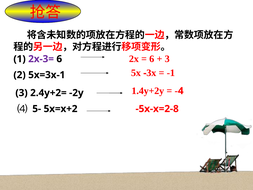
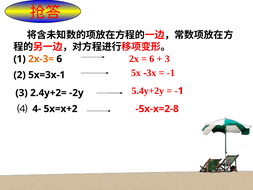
2x-3= colour: purple -> orange (41, 59)
1.4y+2y: 1.4y+2y -> 5.4y+2y (148, 91)
4: 4 -> 1 (181, 91)
5-: 5- -> 4- (37, 109)
